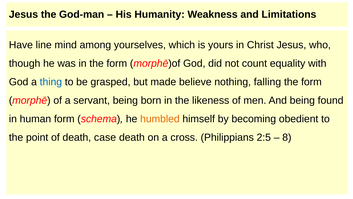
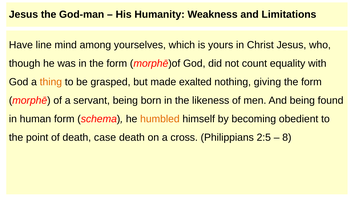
thing colour: blue -> orange (51, 82)
believe: believe -> exalted (195, 82)
falling: falling -> giving (267, 82)
